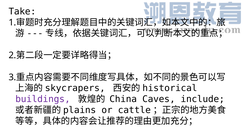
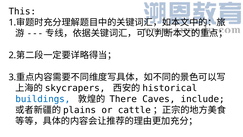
Take: Take -> This (22, 11)
buildings colour: purple -> blue (43, 99)
China: China -> There (123, 99)
